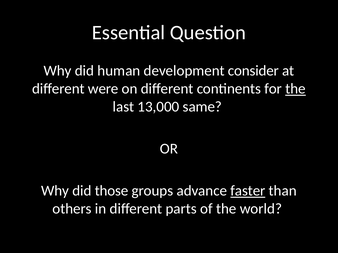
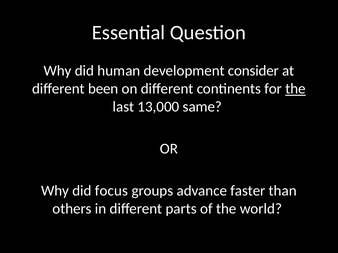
were: were -> been (103, 89)
those: those -> focus (111, 191)
faster underline: present -> none (248, 191)
